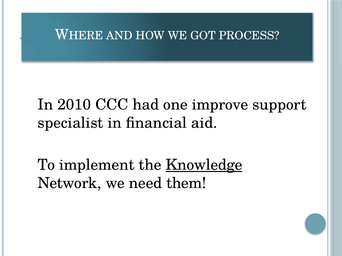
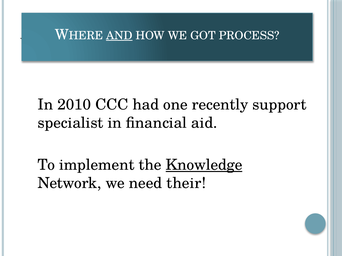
AND underline: none -> present (119, 36)
improve: improve -> recently (220, 105)
them: them -> their (186, 184)
